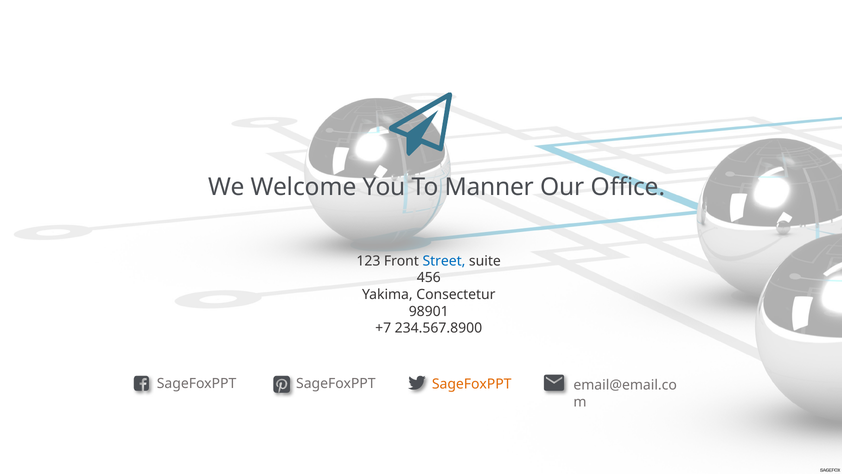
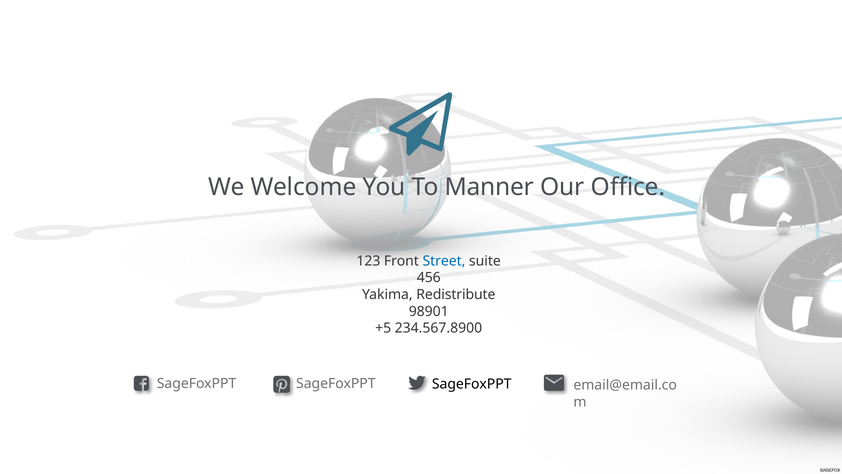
Consectetur: Consectetur -> Redistribute (456, 294)
+7: +7 -> +5 (383, 328)
SageFoxPPT colour: orange -> black (472, 384)
